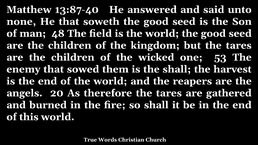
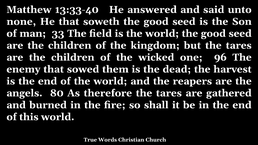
13:87-40: 13:87-40 -> 13:33-40 (77, 10)
48: 48 -> 33 (58, 34)
53: 53 -> 96 (220, 57)
the shall: shall -> dead (177, 69)
20: 20 -> 80 (57, 93)
